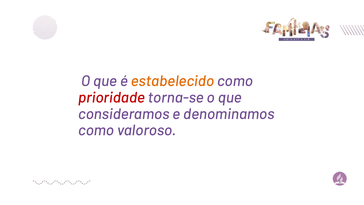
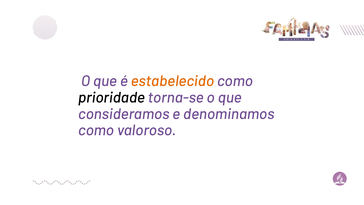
prioridade colour: red -> black (112, 97)
